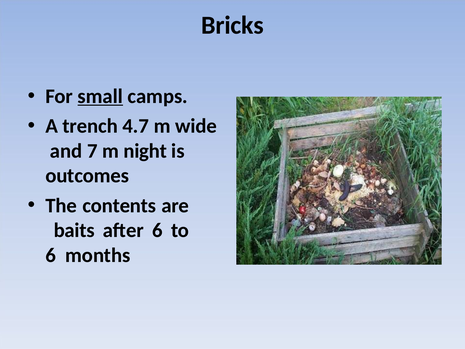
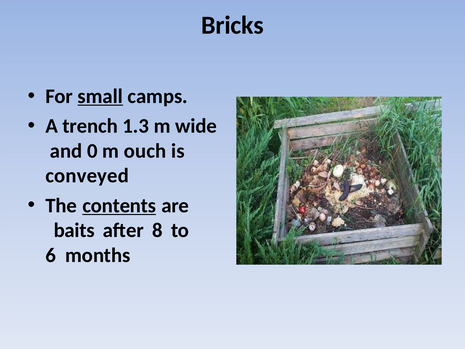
4.7: 4.7 -> 1.3 (136, 126)
7: 7 -> 0 (92, 151)
night: night -> ouch (145, 151)
outcomes: outcomes -> conveyed (87, 176)
contents underline: none -> present (119, 205)
after 6: 6 -> 8 (157, 230)
